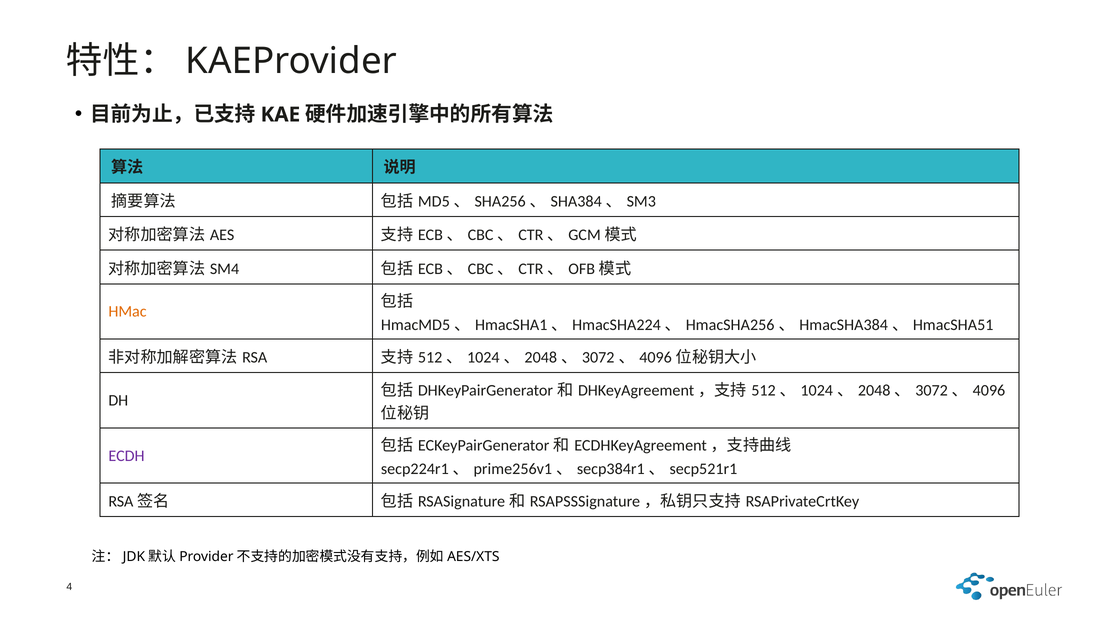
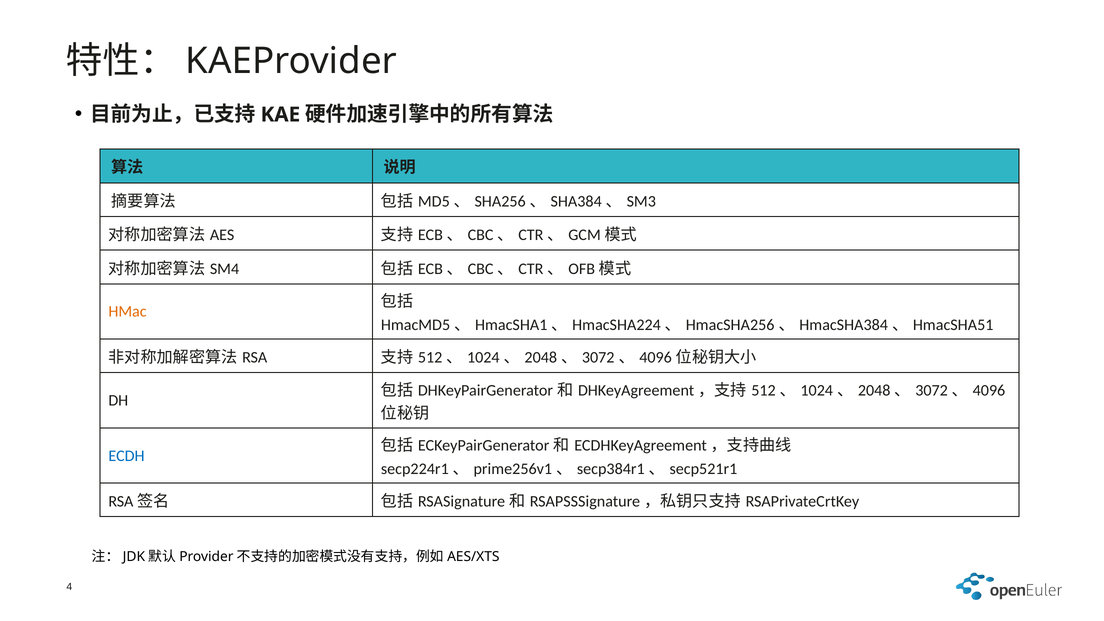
ECDH colour: purple -> blue (127, 456)
